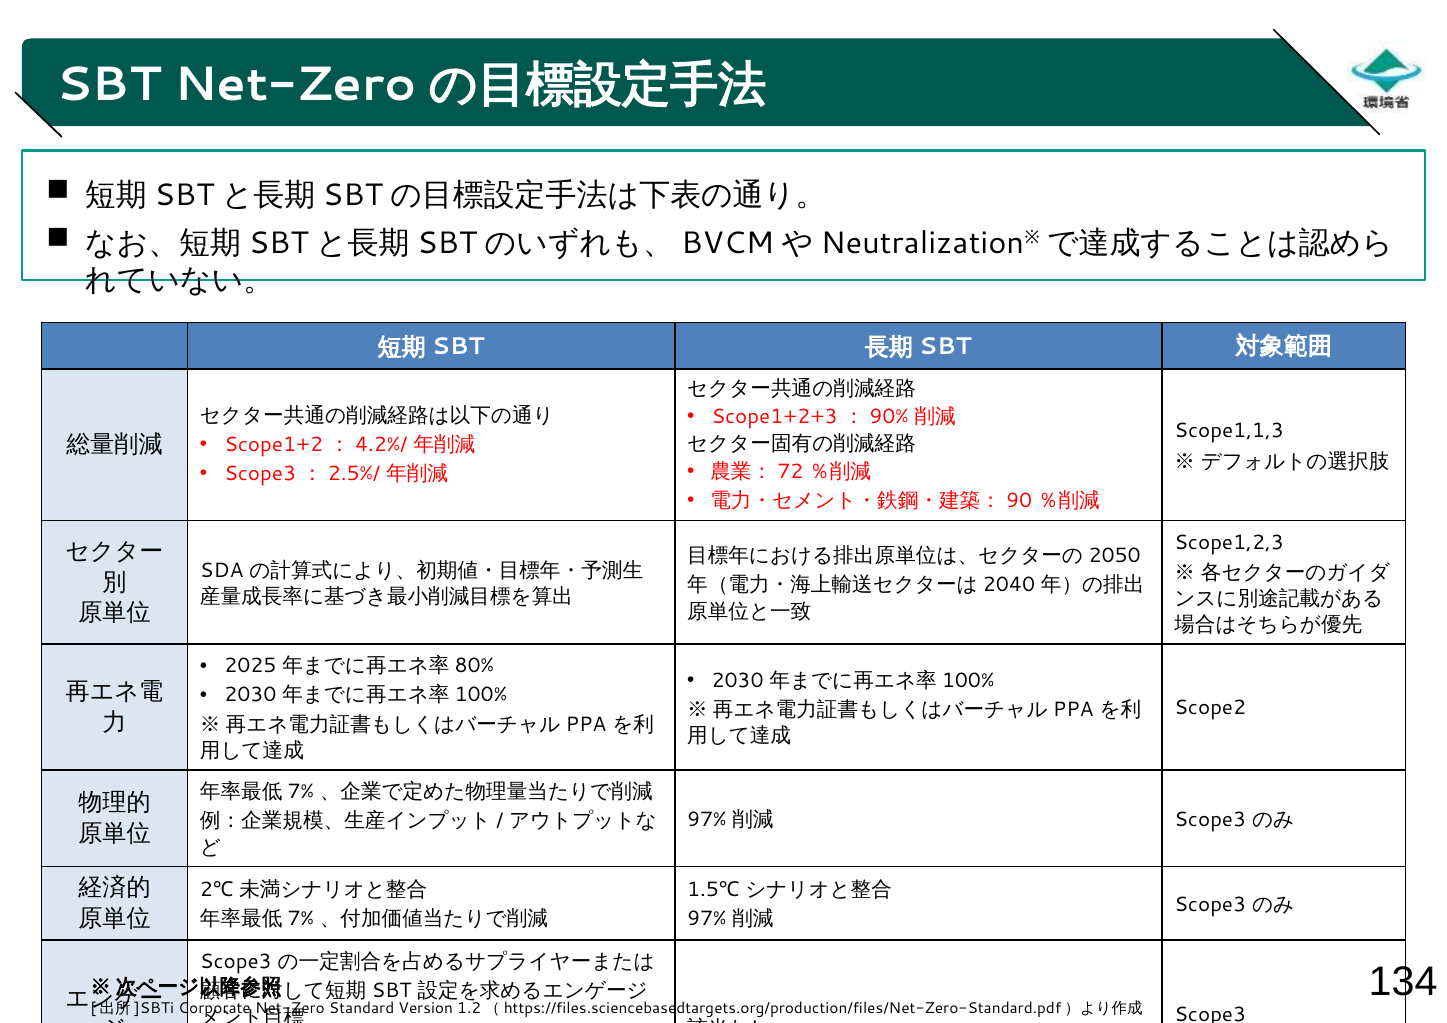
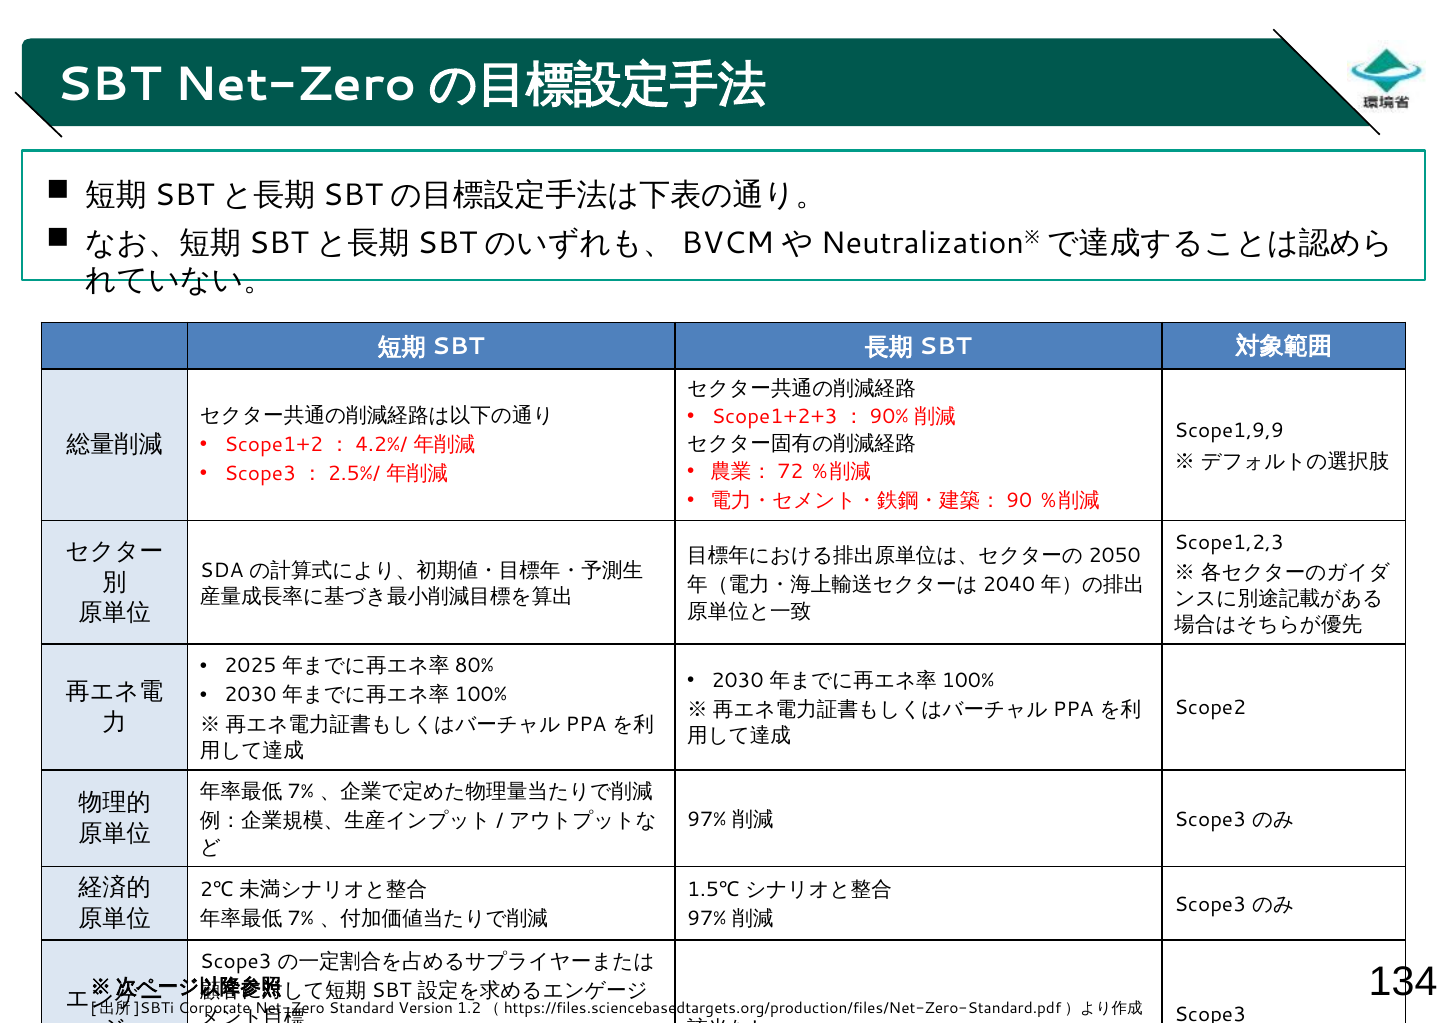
Scope1,1,3: Scope1,1,3 -> Scope1,9,9 (1229, 431)
